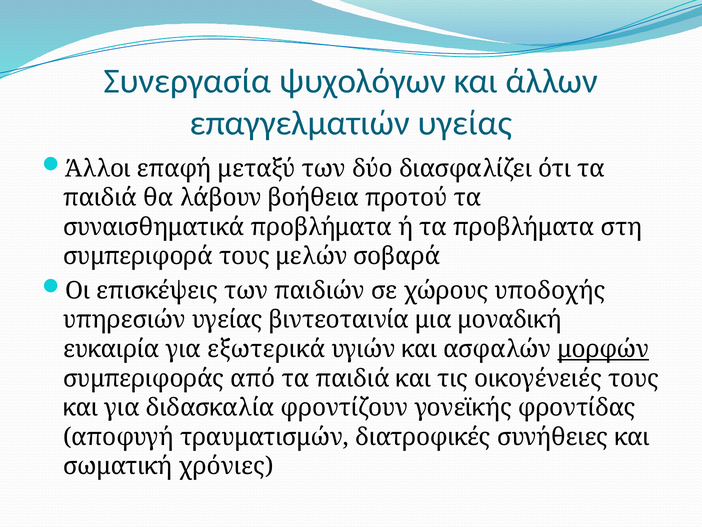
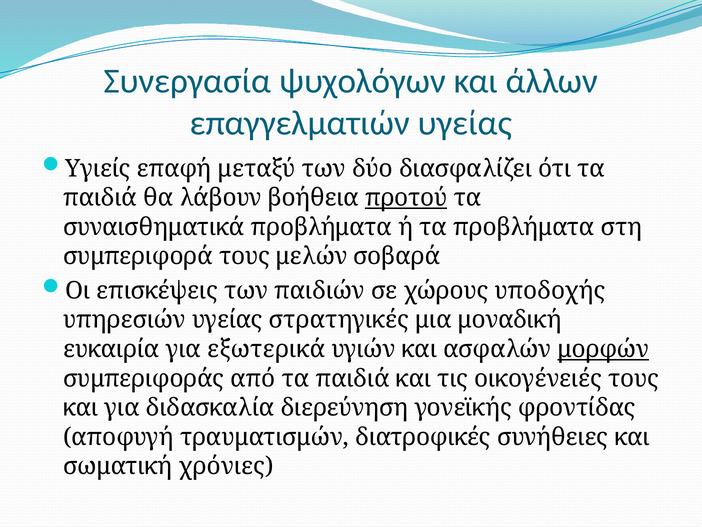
Άλλοι: Άλλοι -> Υγιείς (98, 168)
προτού underline: none -> present (406, 198)
βιντεοταινία: βιντεοταινία -> στρατηγικές (339, 320)
φροντίζουν: φροντίζουν -> διερεύνηση (345, 407)
